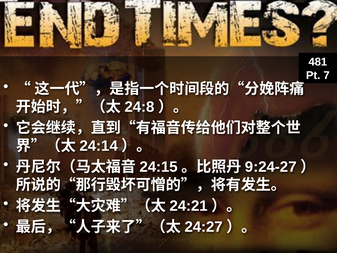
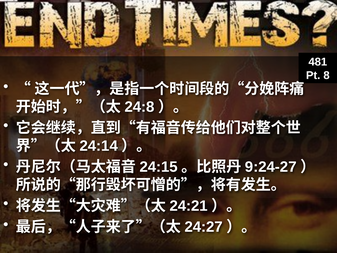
7: 7 -> 8 (327, 75)
